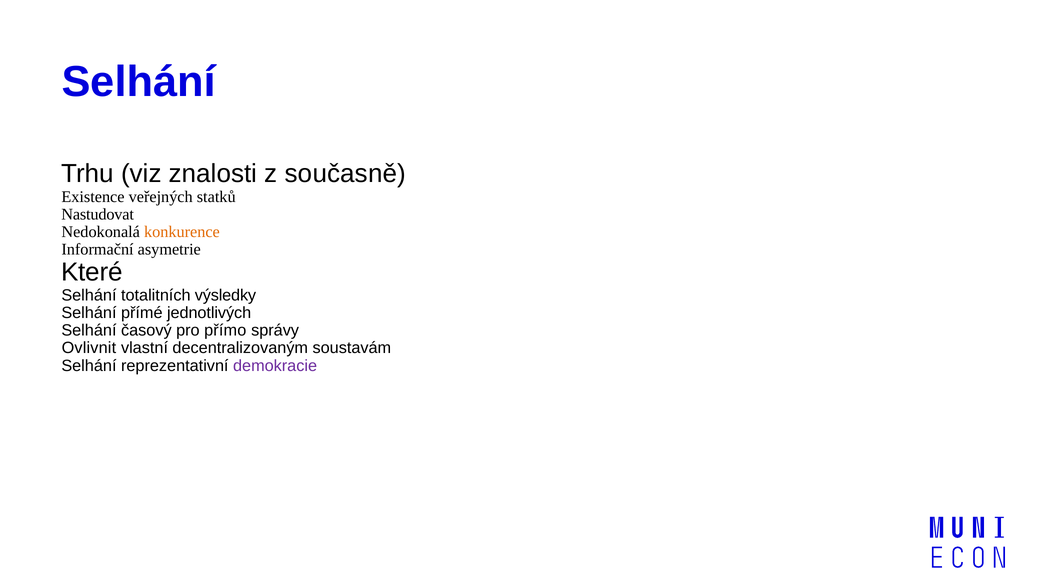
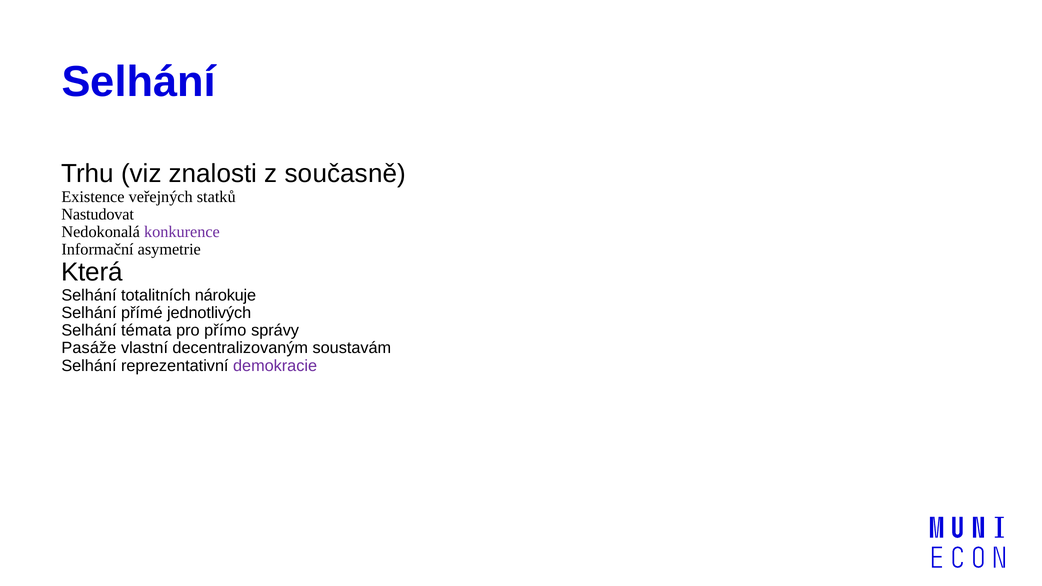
konkurence colour: orange -> purple (182, 232)
Které: Které -> Která (92, 272)
výsledky: výsledky -> nárokuje (225, 295)
časový: časový -> témata (146, 331)
Ovlivnit: Ovlivnit -> Pasáže (89, 348)
